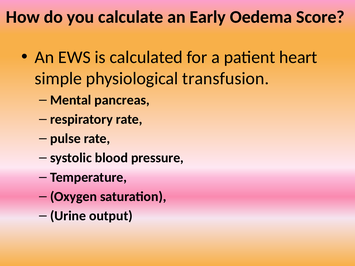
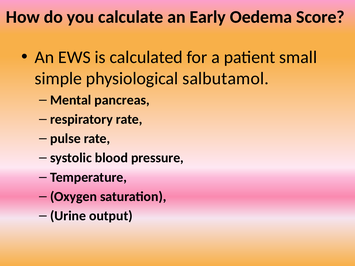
heart: heart -> small (298, 57)
transfusion: transfusion -> salbutamol (226, 79)
